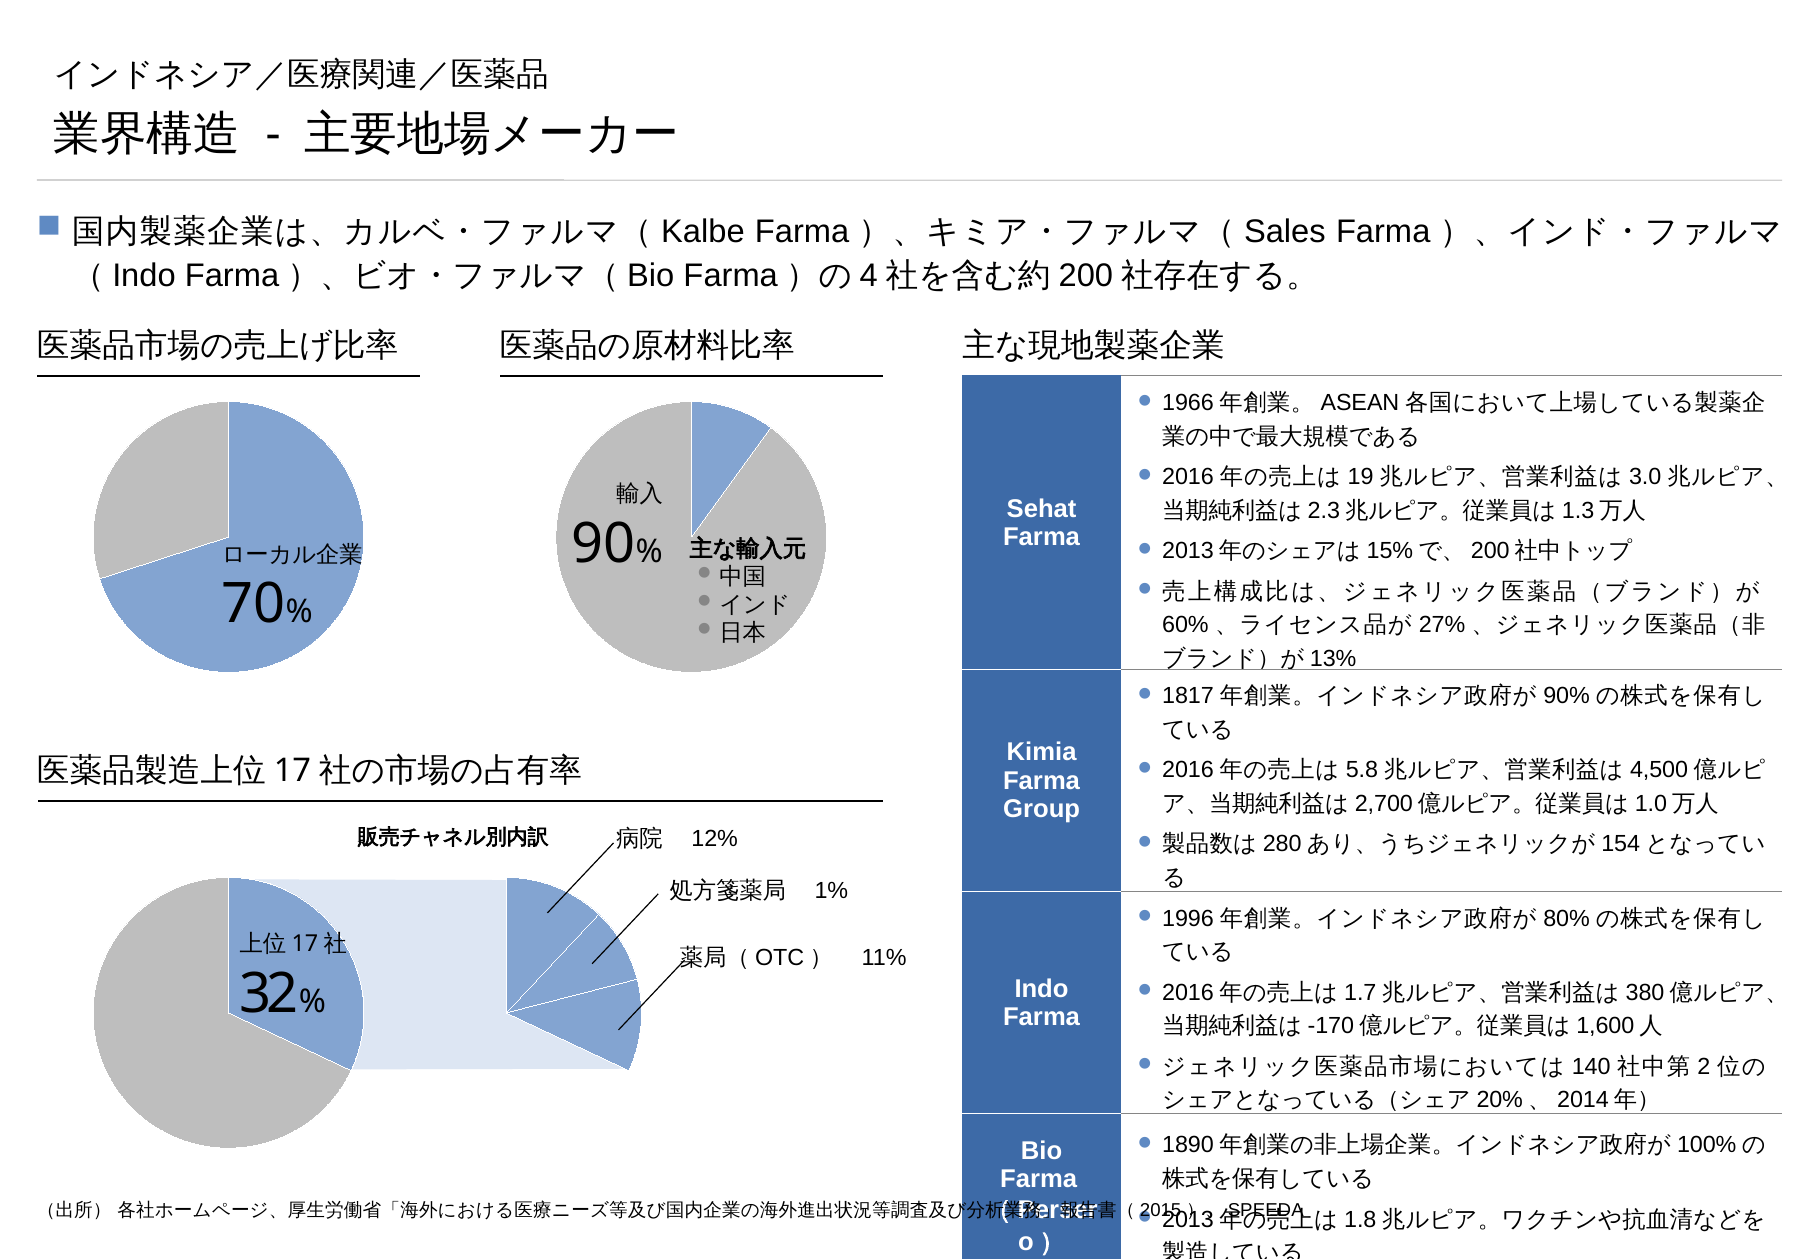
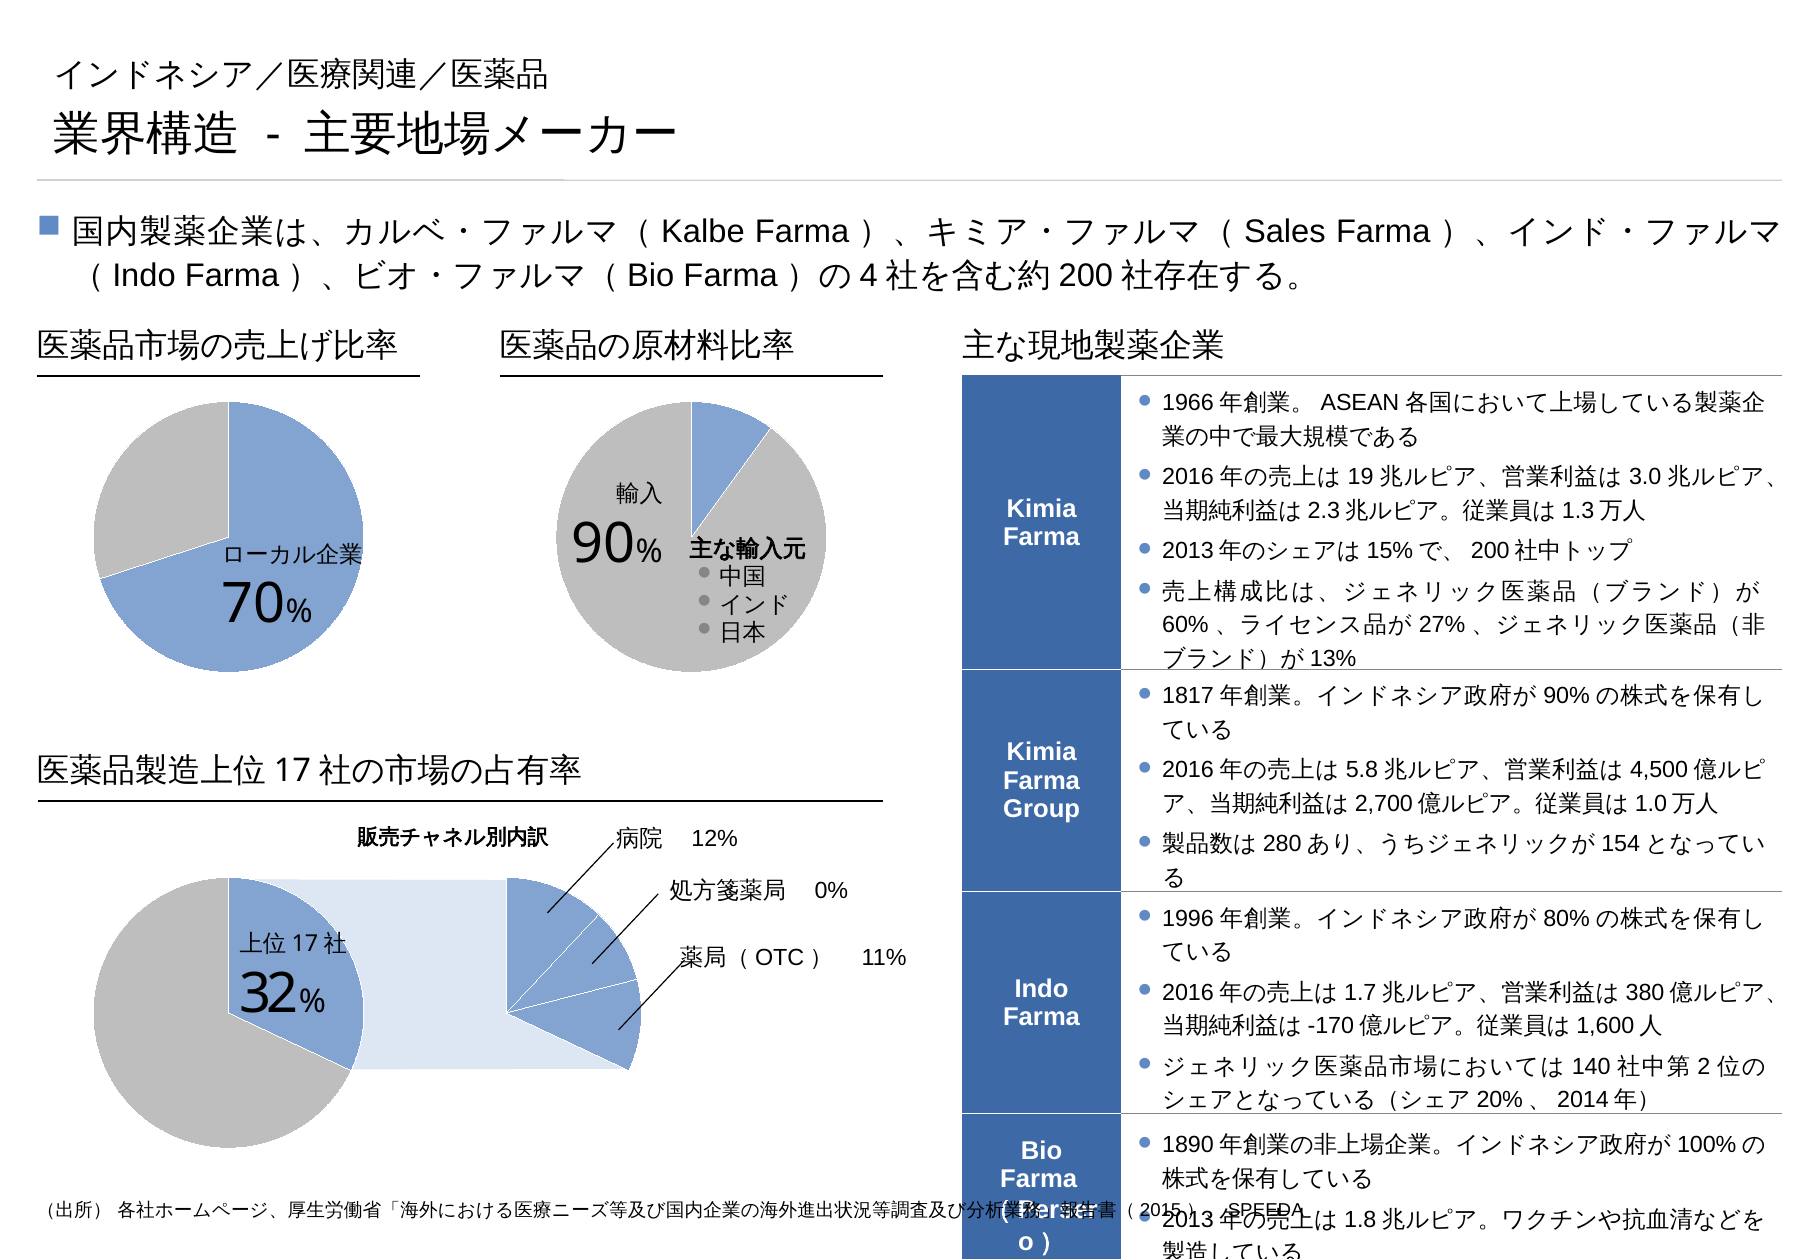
Sehat: Sehat -> Kimia (1042, 509)
1%: 1% -> 0% (831, 891)
